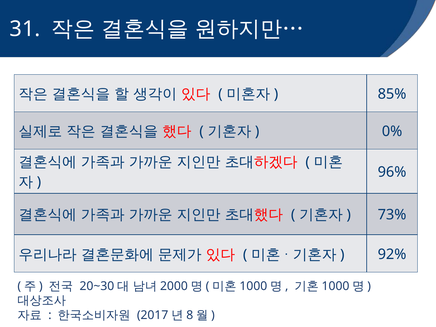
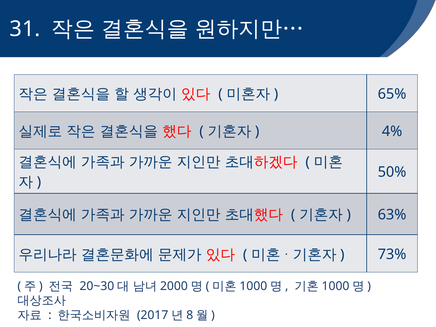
85%: 85% -> 65% (392, 94)
0%: 0% -> 4% (392, 131)
96%: 96% -> 50% (392, 172)
73%: 73% -> 63% (392, 215)
92%: 92% -> 73% (392, 254)
